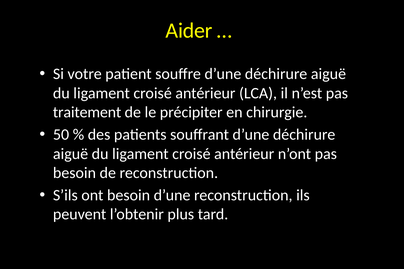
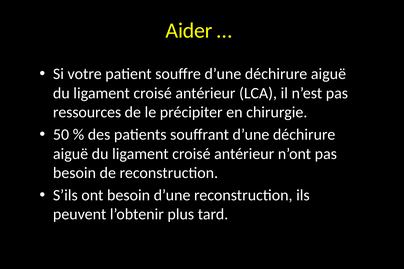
traitement: traitement -> ressources (87, 112)
